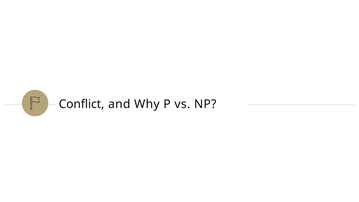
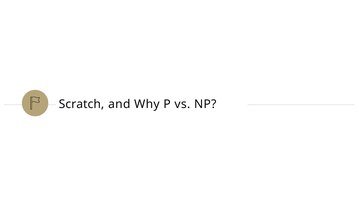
Conflict: Conflict -> Scratch (81, 104)
